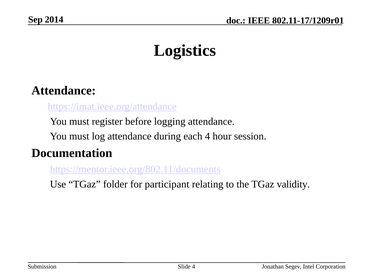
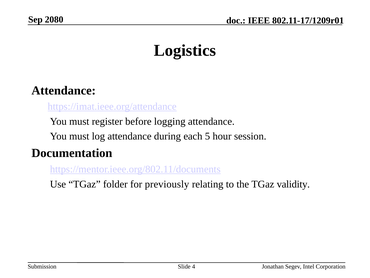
2014: 2014 -> 2080 (54, 20)
each 4: 4 -> 5 (208, 136)
participant: participant -> previously (167, 184)
